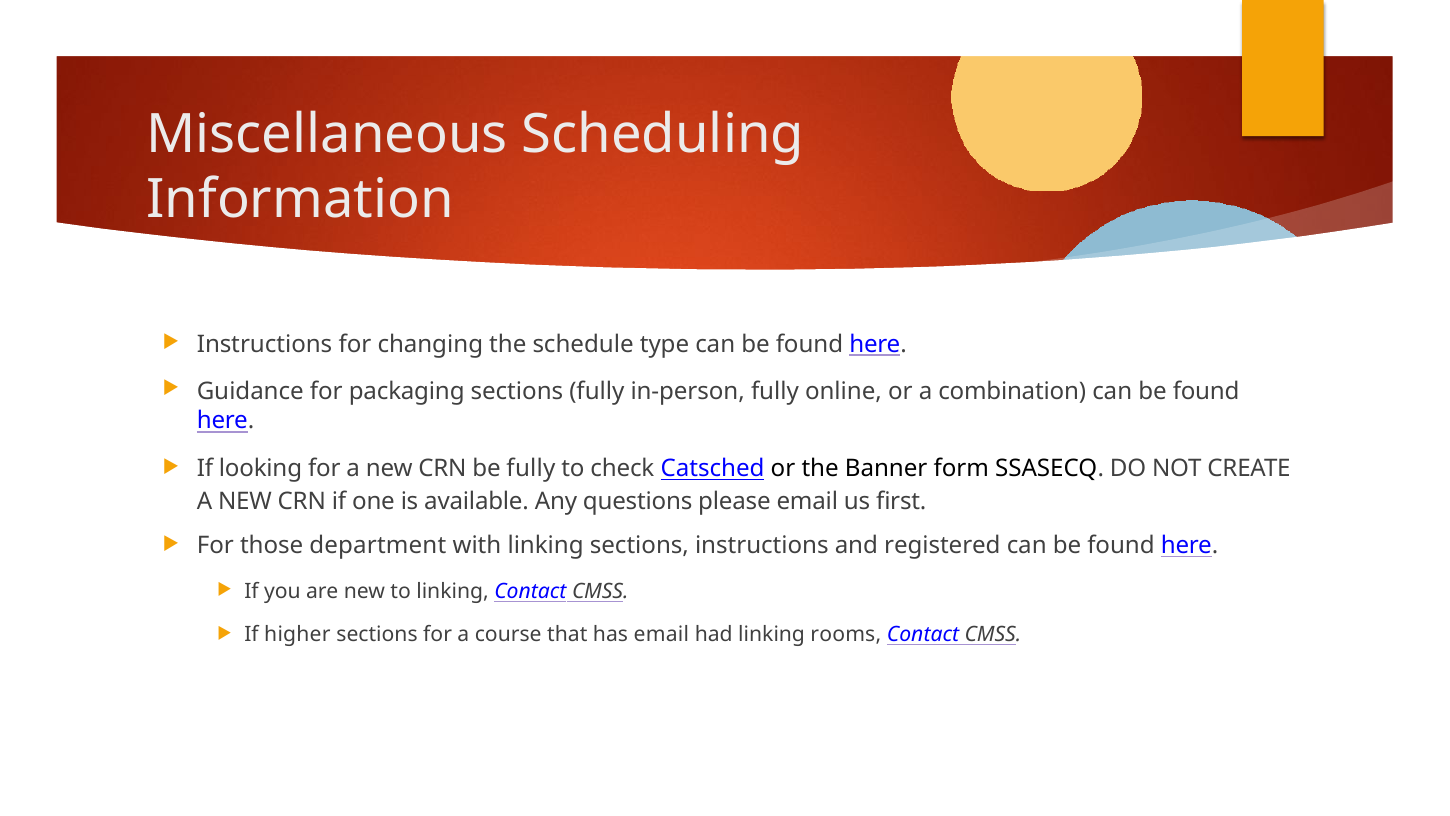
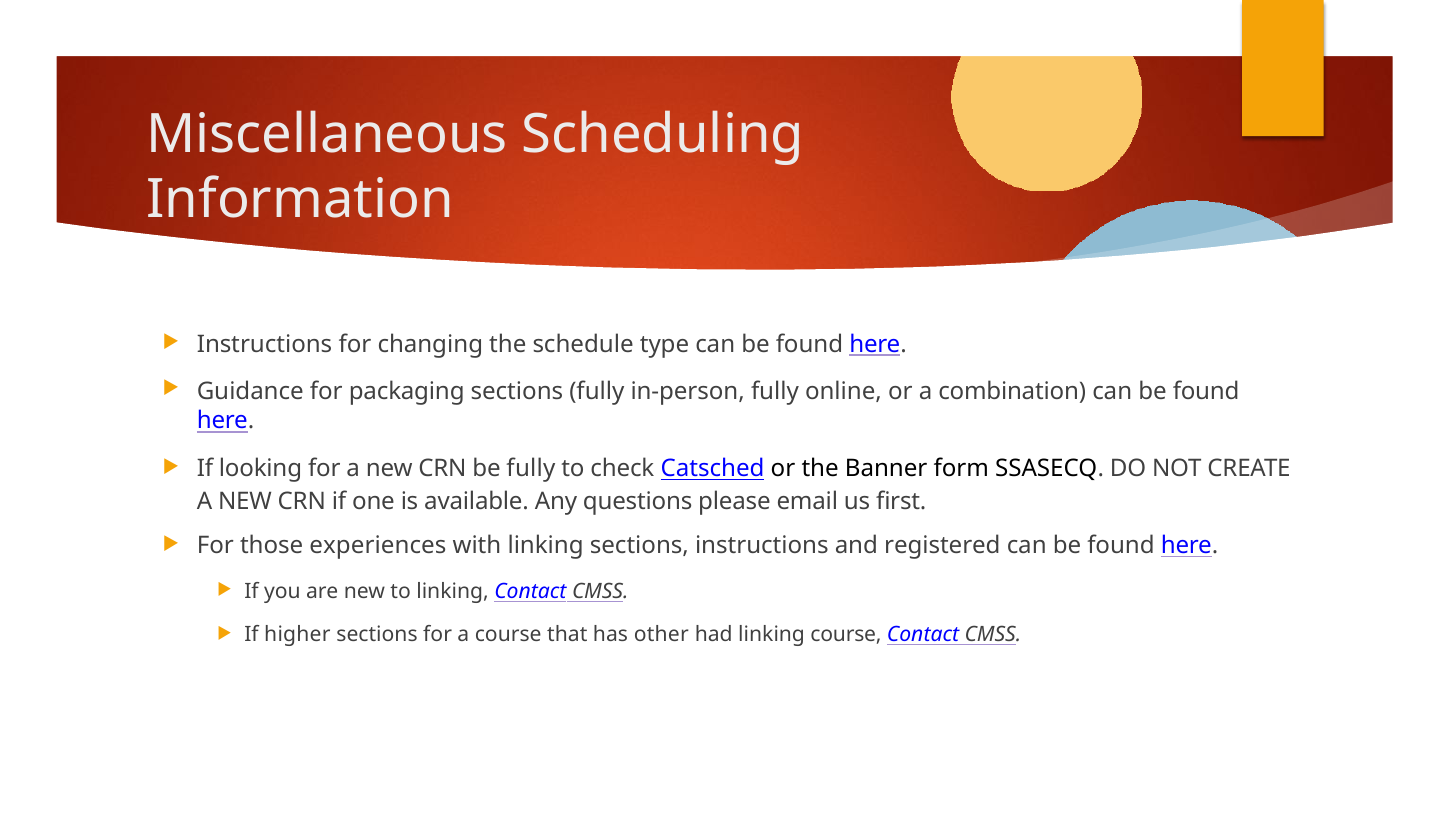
department: department -> experiences (378, 545)
has email: email -> other (661, 635)
linking rooms: rooms -> course (846, 635)
